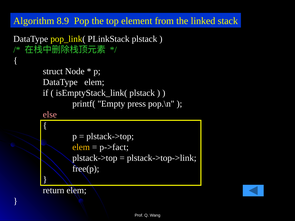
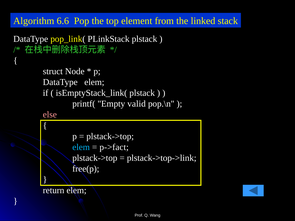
8.9: 8.9 -> 6.6 (63, 21)
press: press -> valid (137, 104)
elem colour: yellow -> light blue (81, 147)
